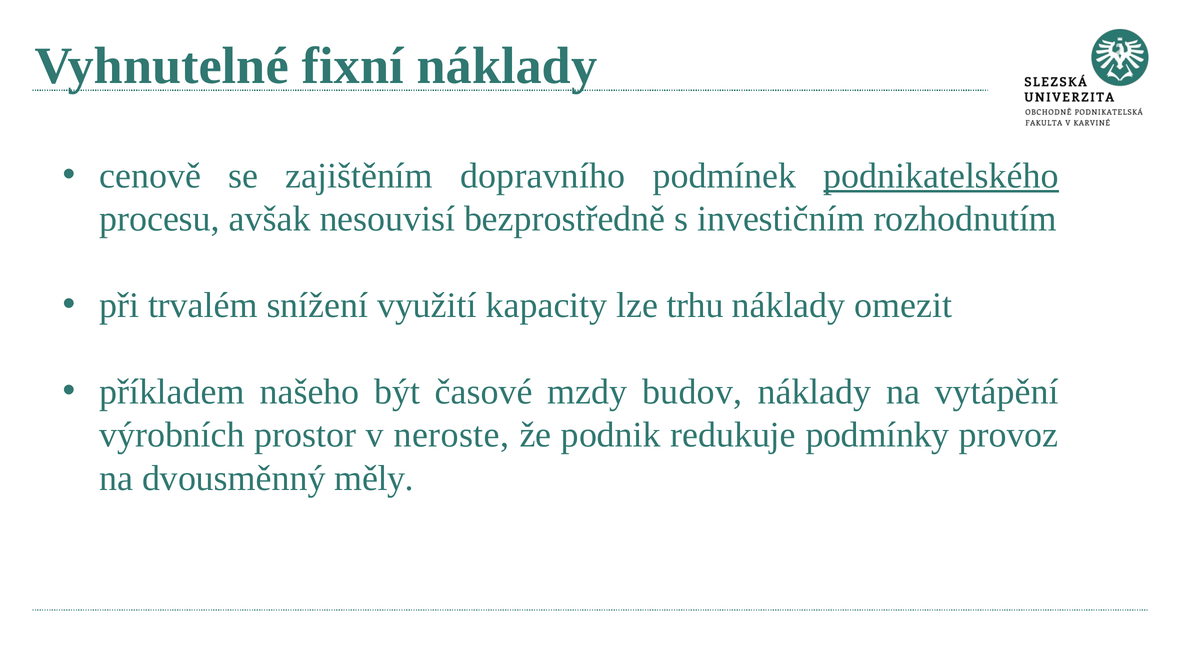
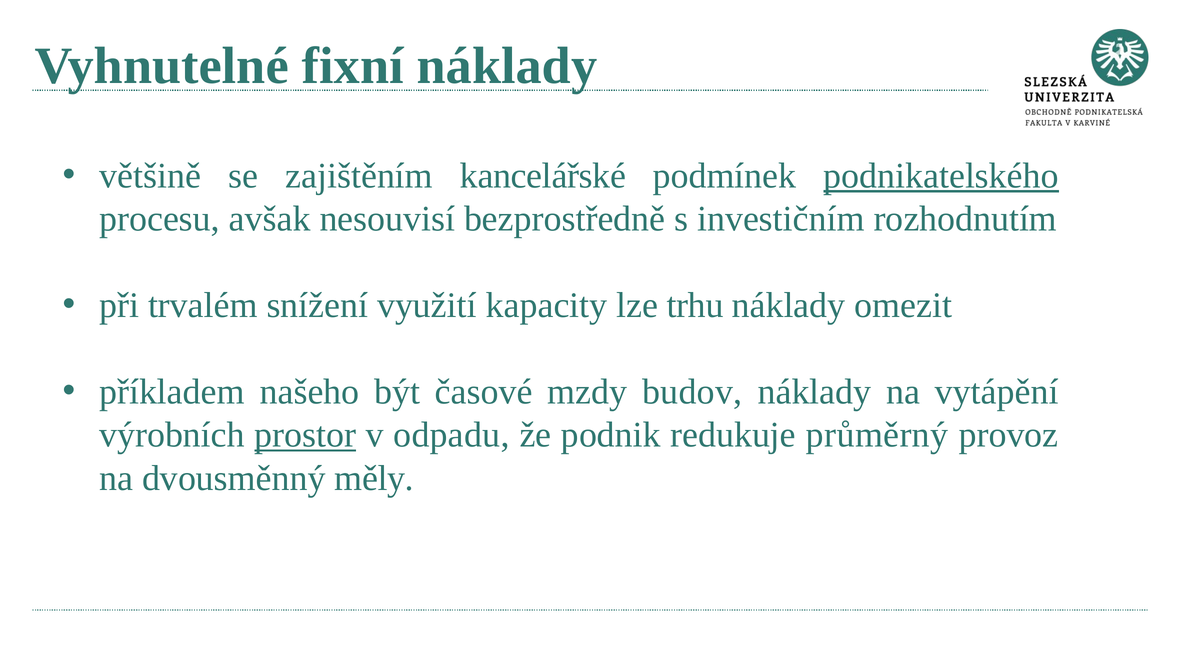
cenově: cenově -> většině (150, 176)
dopravního: dopravního -> kancelářské (543, 176)
prostor underline: none -> present (305, 435)
neroste: neroste -> odpadu (451, 435)
podmínky: podmínky -> průměrný (877, 435)
